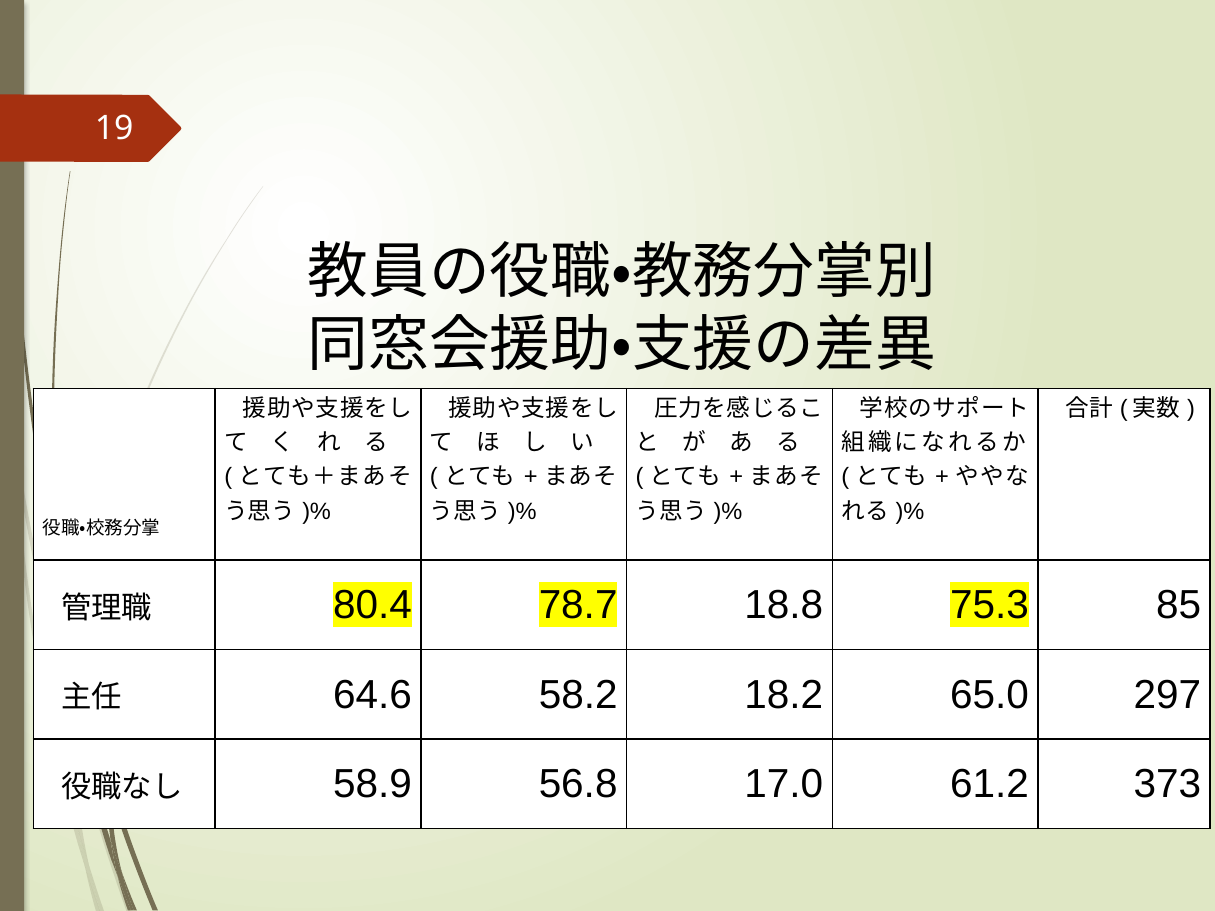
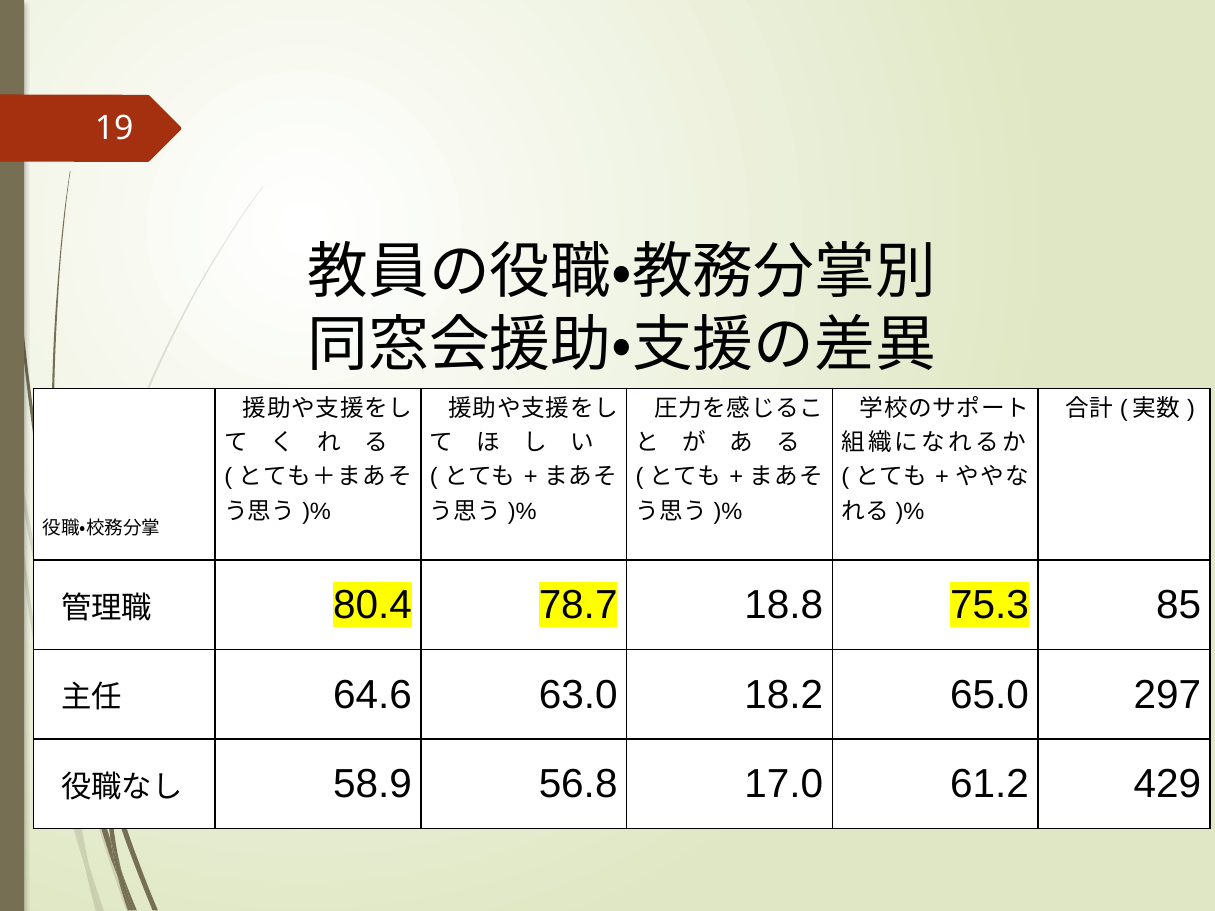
58.2: 58.2 -> 63.0 (578, 695)
373: 373 -> 429 (1167, 785)
